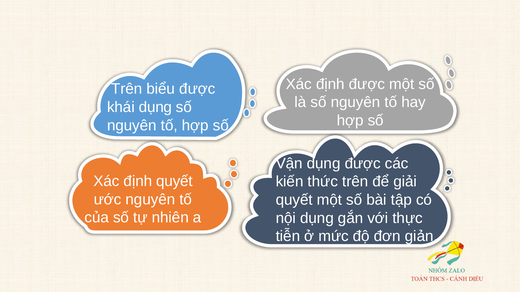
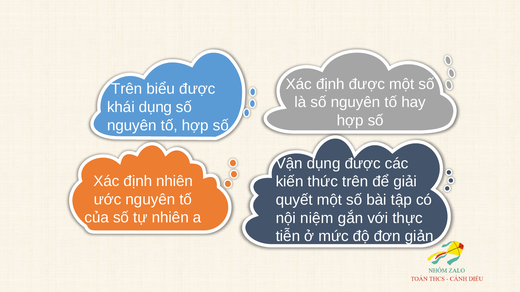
định quyết: quyết -> nhiên (175, 181)
nội dụng: dụng -> niệm (317, 218)
